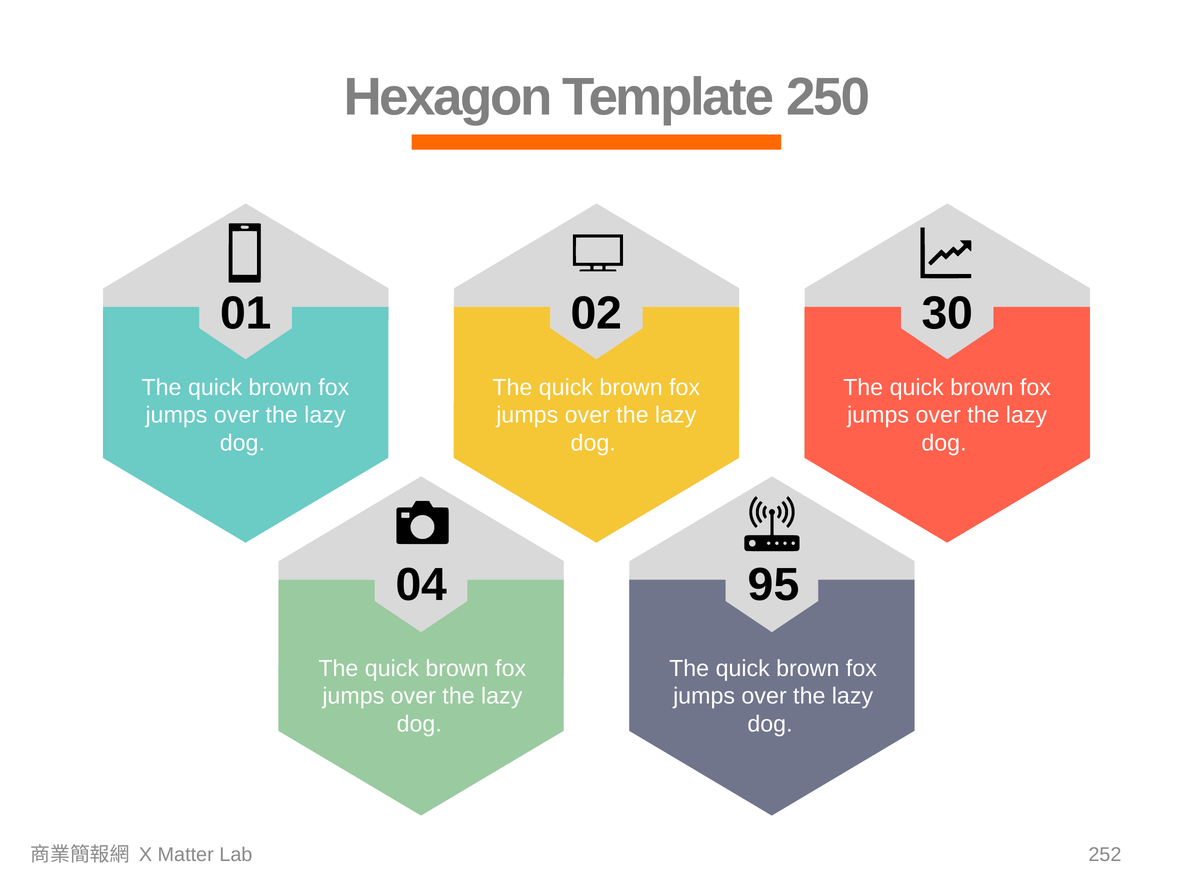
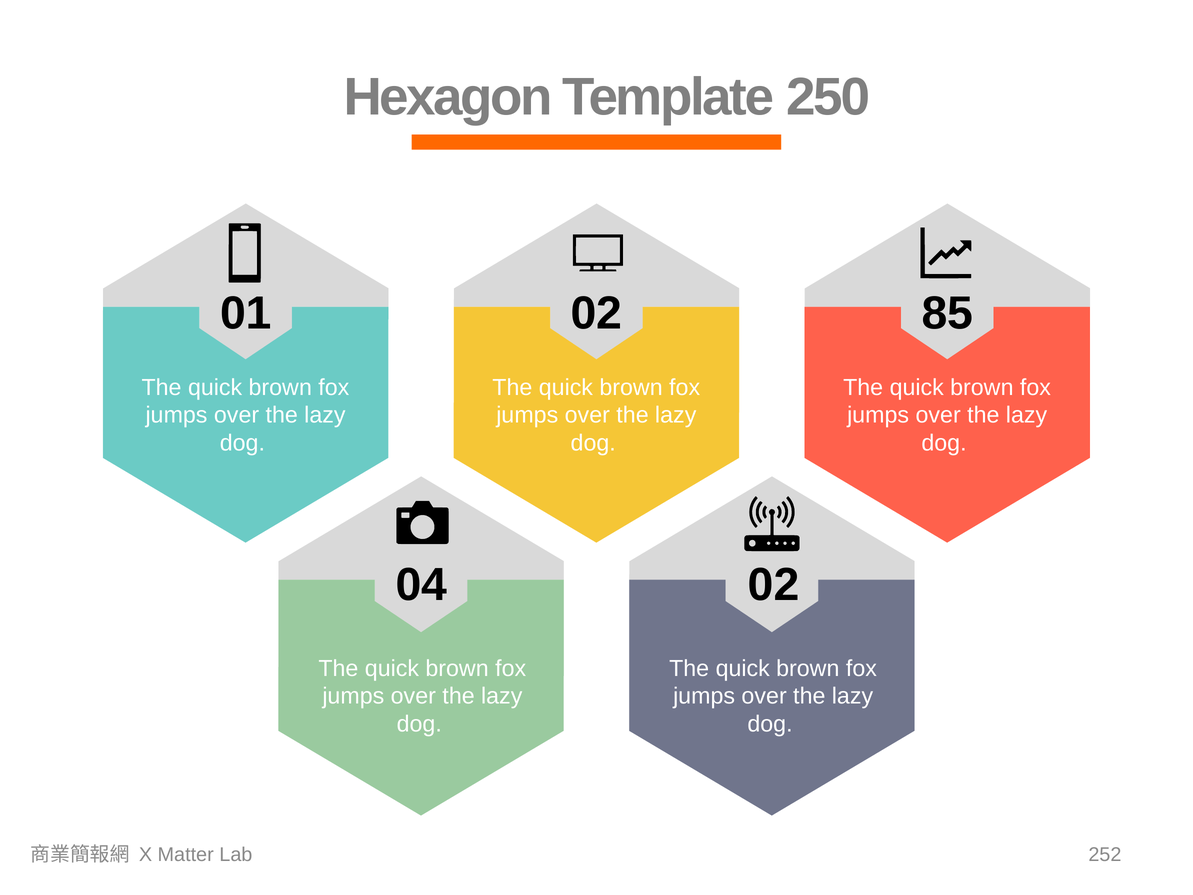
30: 30 -> 85 (947, 313)
04 95: 95 -> 02 (774, 585)
